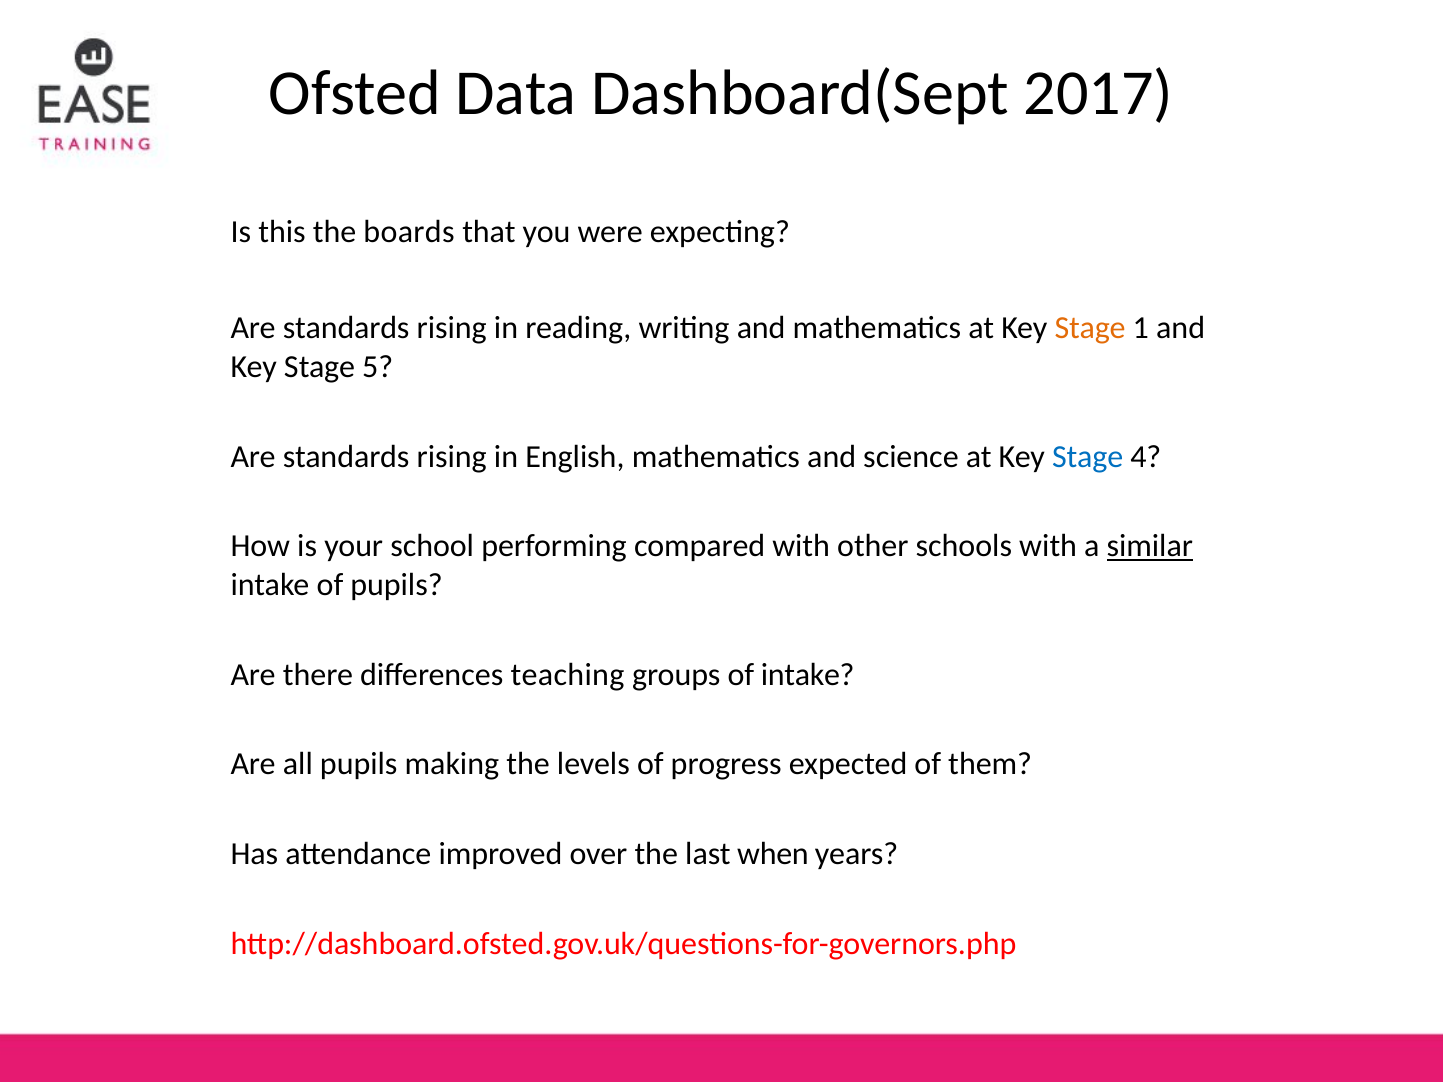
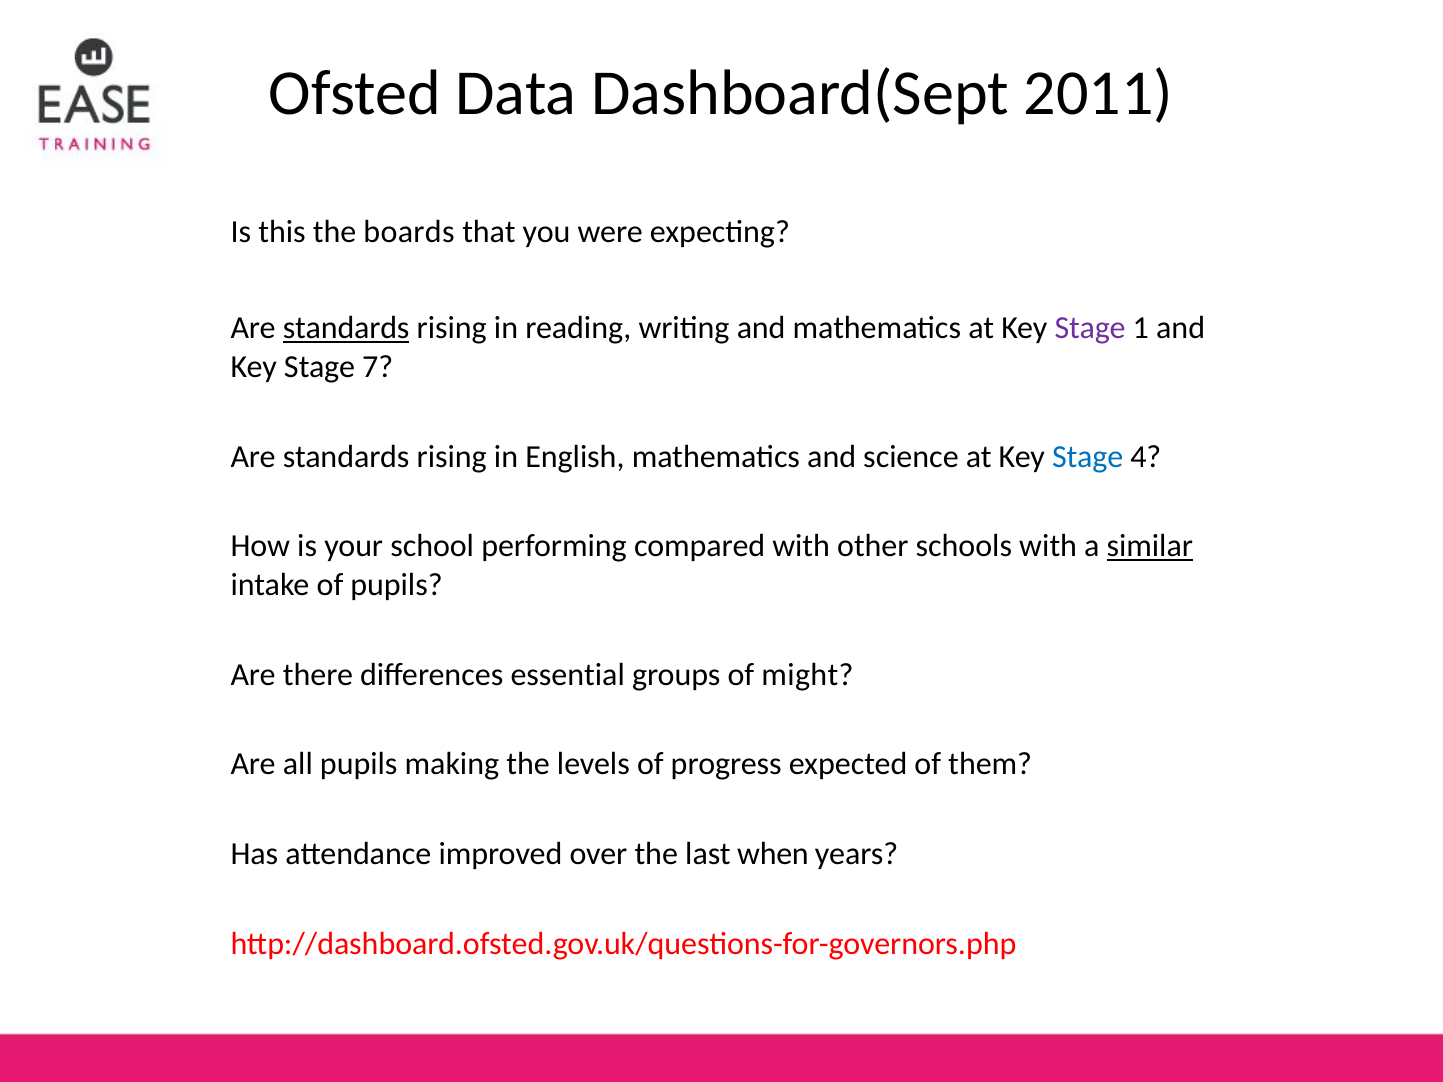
2017: 2017 -> 2011 (1099, 93)
standards underline: none -> present (346, 328)
Stage colour: orange -> purple (1090, 328)
5: 5 -> 7 (378, 367)
teaching: teaching -> essential (568, 675)
of intake: intake -> might (807, 675)
